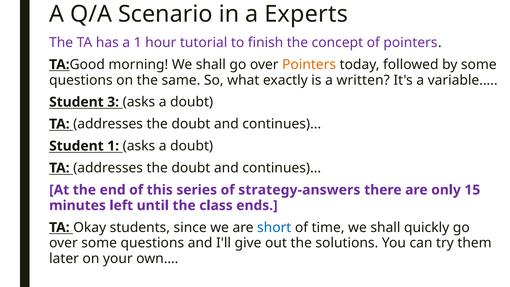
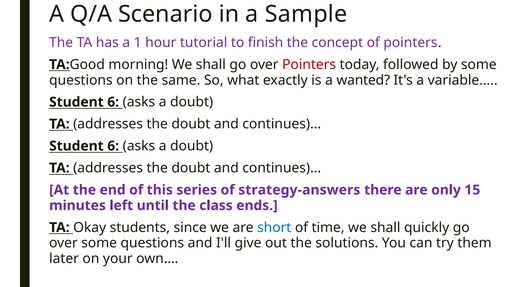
Experts: Experts -> Sample (306, 14)
Pointers colour: orange -> red (309, 65)
written: written -> wanted (363, 80)
3: 3 -> 6 (113, 102)
1: 1 -> 6 (113, 146)
